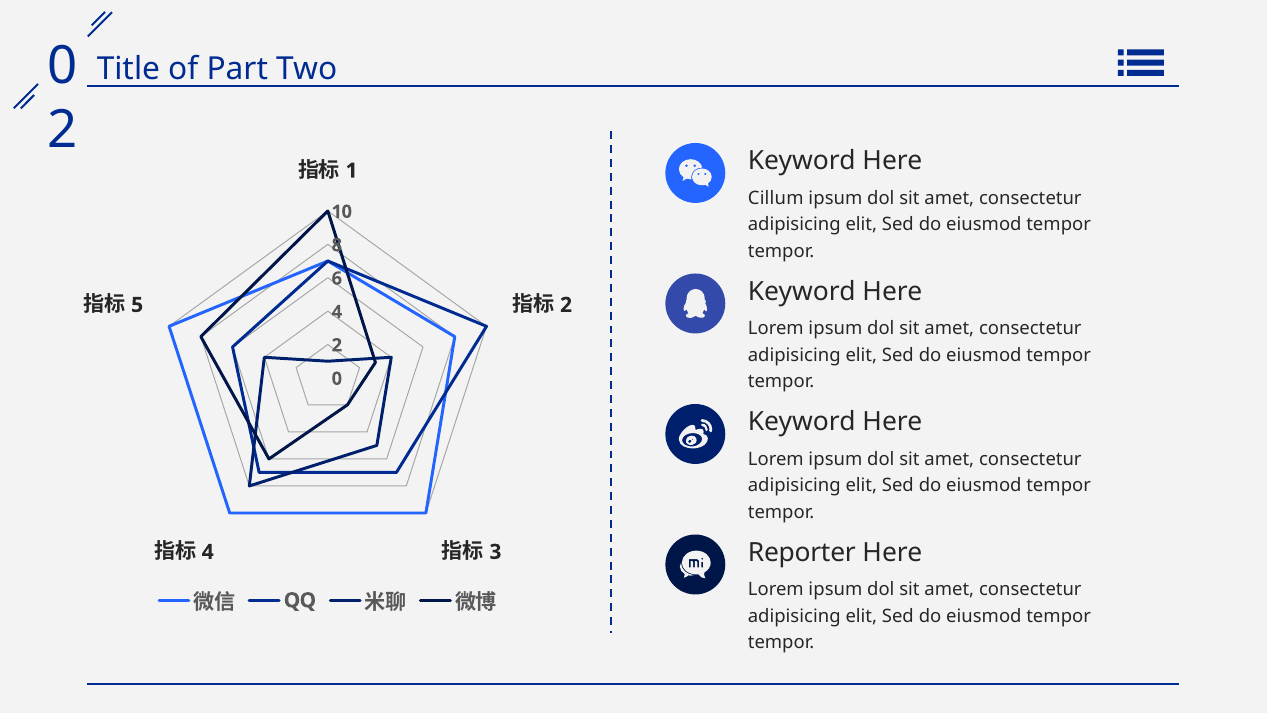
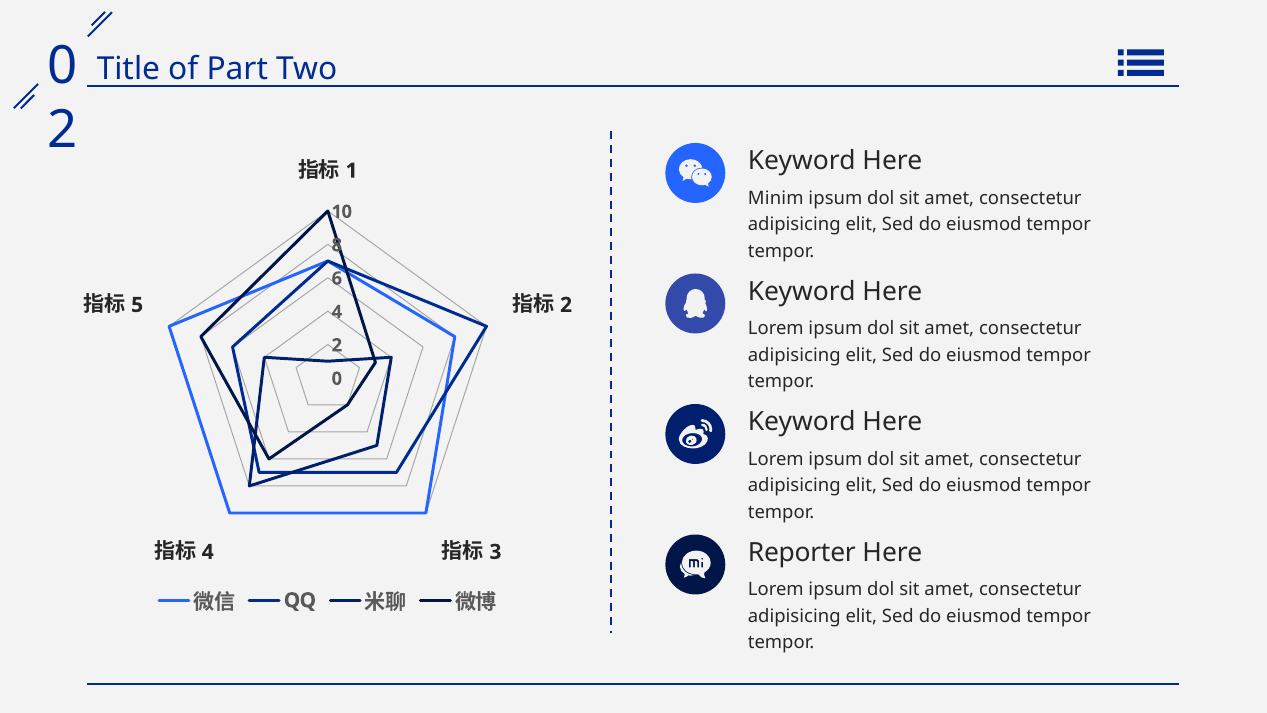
Cillum: Cillum -> Minim (776, 198)
